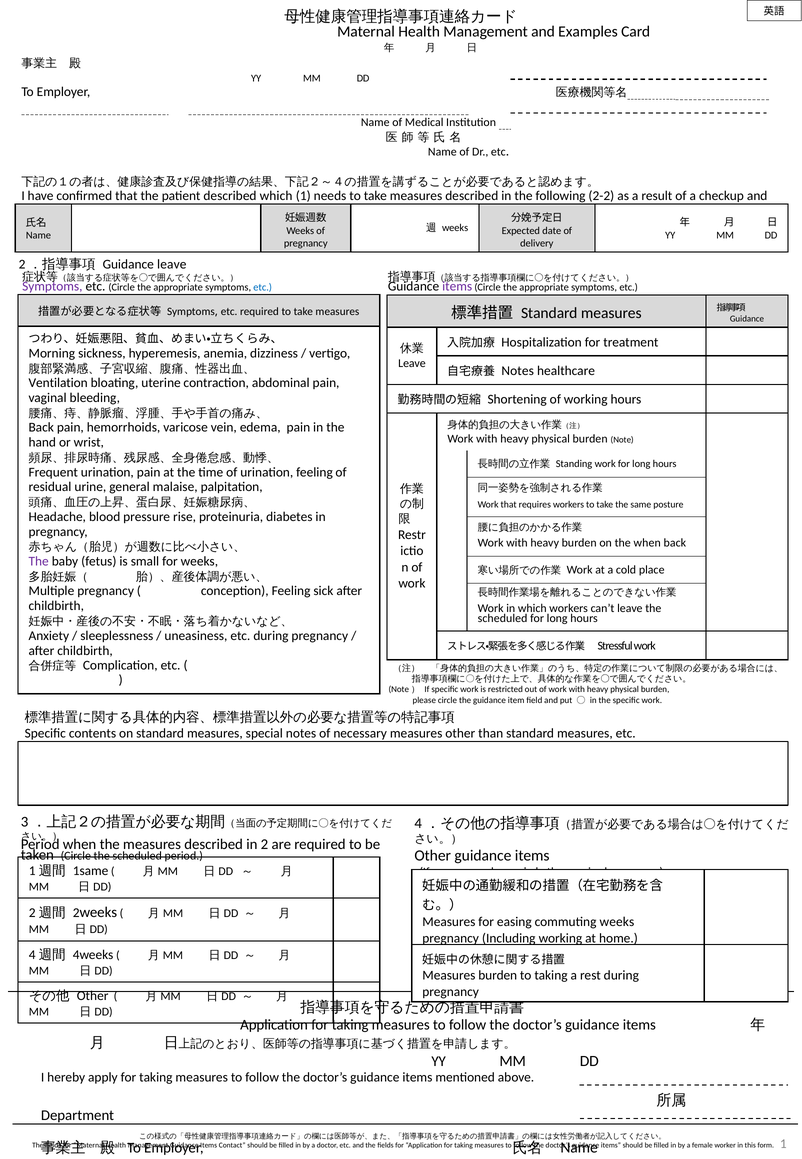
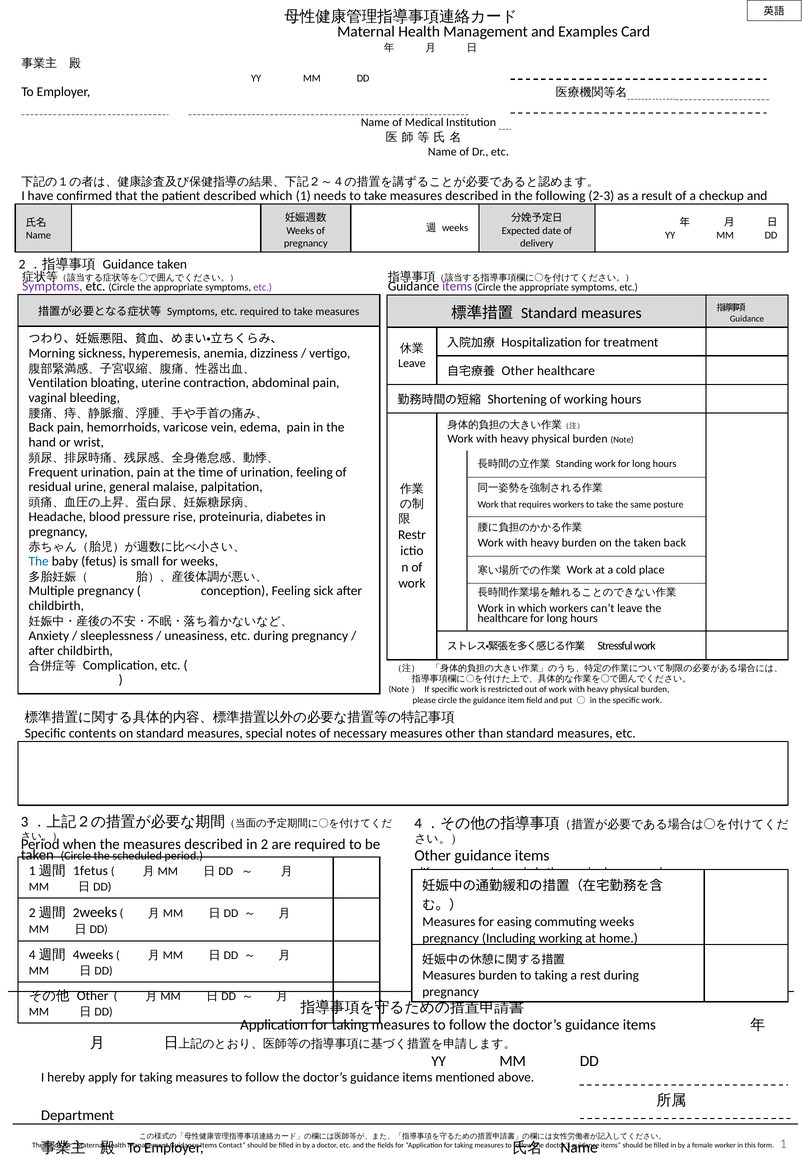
2-2: 2-2 -> 2-3 (601, 196)
Guidance leave: leave -> taken (172, 264)
etc colour: blue -> purple (263, 287)
Notes: Notes -> Other (518, 371)
the when: when -> taken (647, 543)
The colour: purple -> blue (39, 561)
scheduled: scheduled -> healthcare (503, 618)
1same: 1same -> 1fetus (90, 870)
